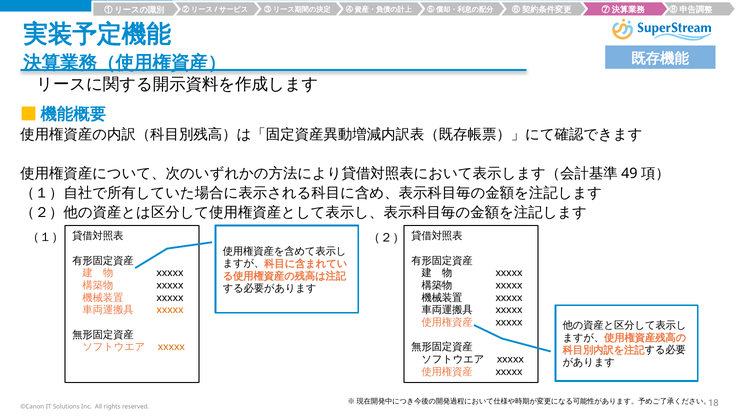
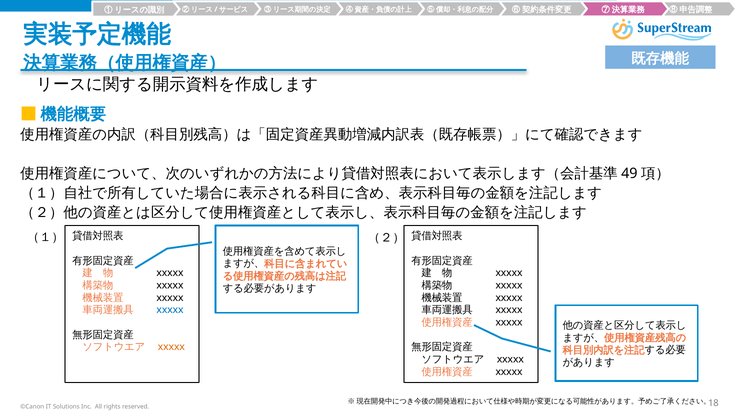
xxxxx colour: orange -> blue (170, 310)
